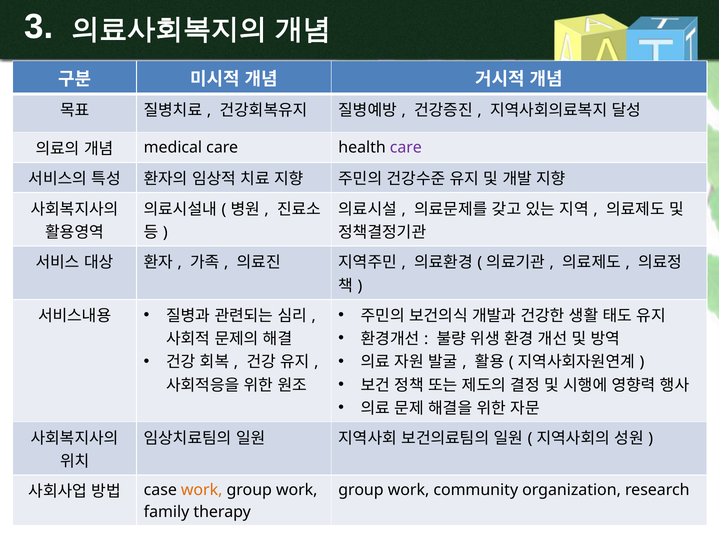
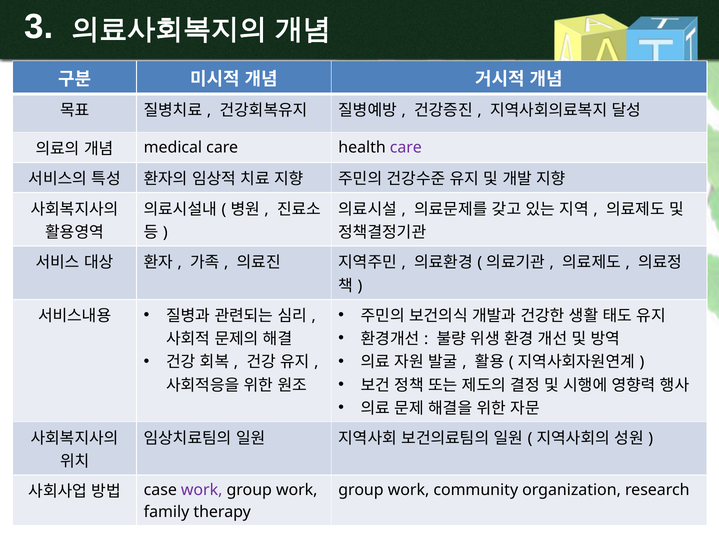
work colour: orange -> purple (202, 490)
